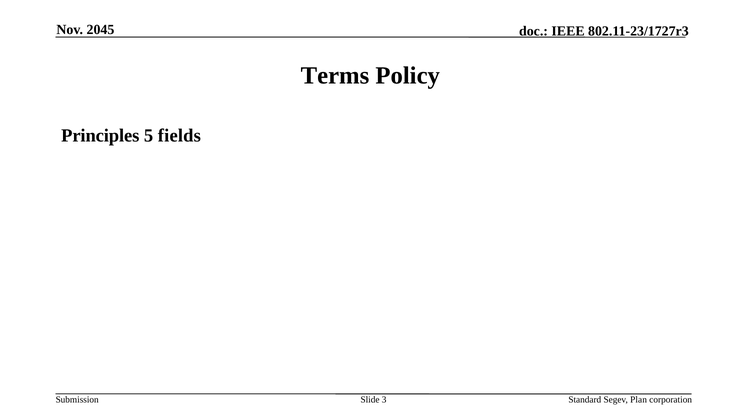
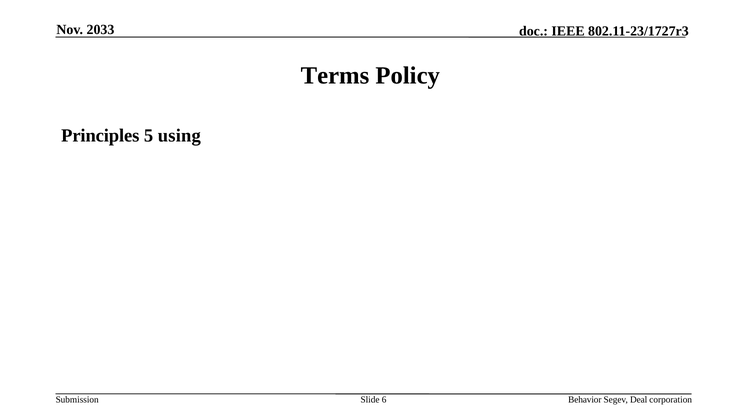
2045: 2045 -> 2033 (100, 29)
fields: fields -> using (179, 136)
3: 3 -> 6 (384, 400)
Standard: Standard -> Behavior (585, 400)
Plan: Plan -> Deal (639, 400)
